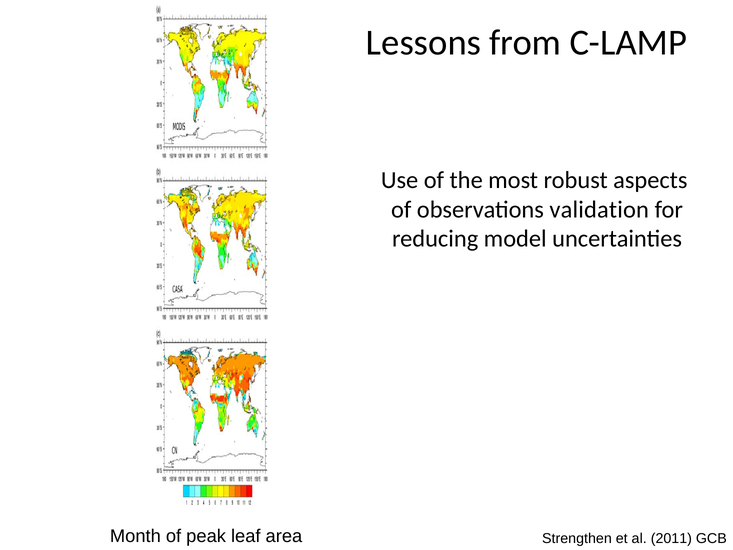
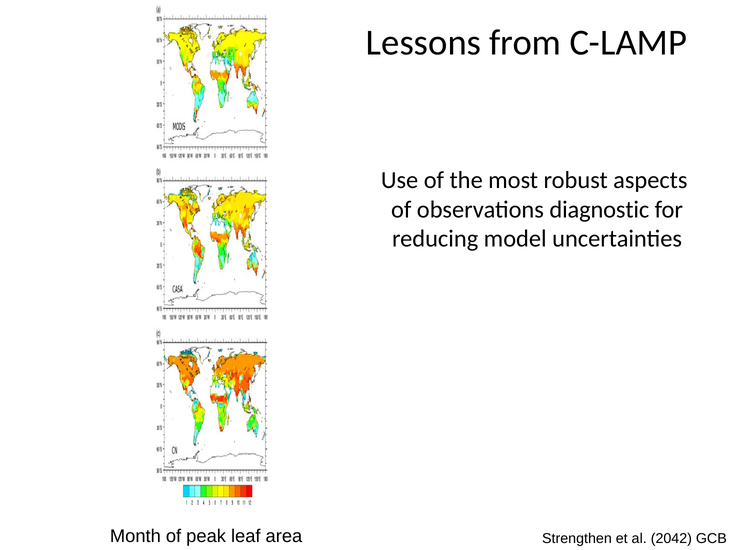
validation: validation -> diagnostic (599, 209)
2011: 2011 -> 2042 (671, 538)
